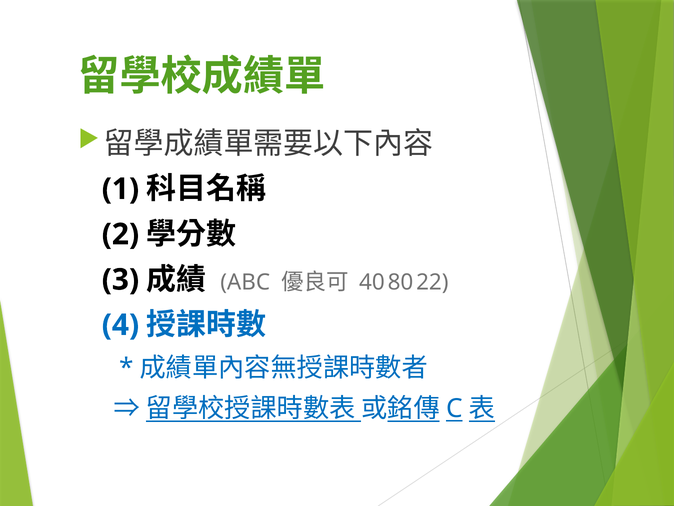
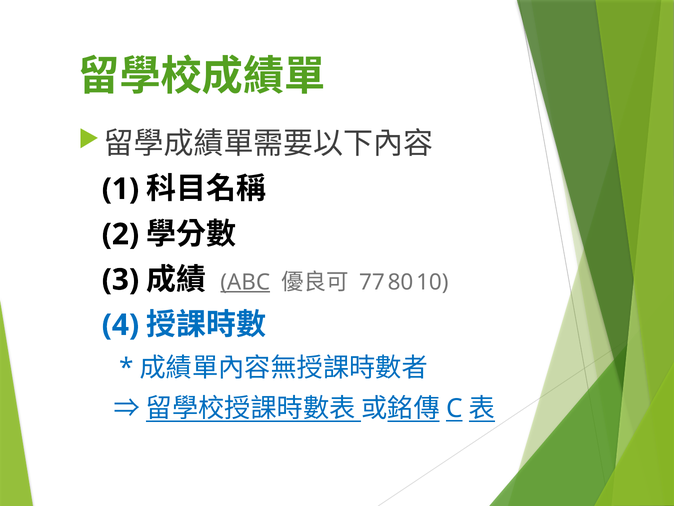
ABC underline: none -> present (245, 282)
40: 40 -> 77 (372, 282)
22: 22 -> 10 (432, 282)
